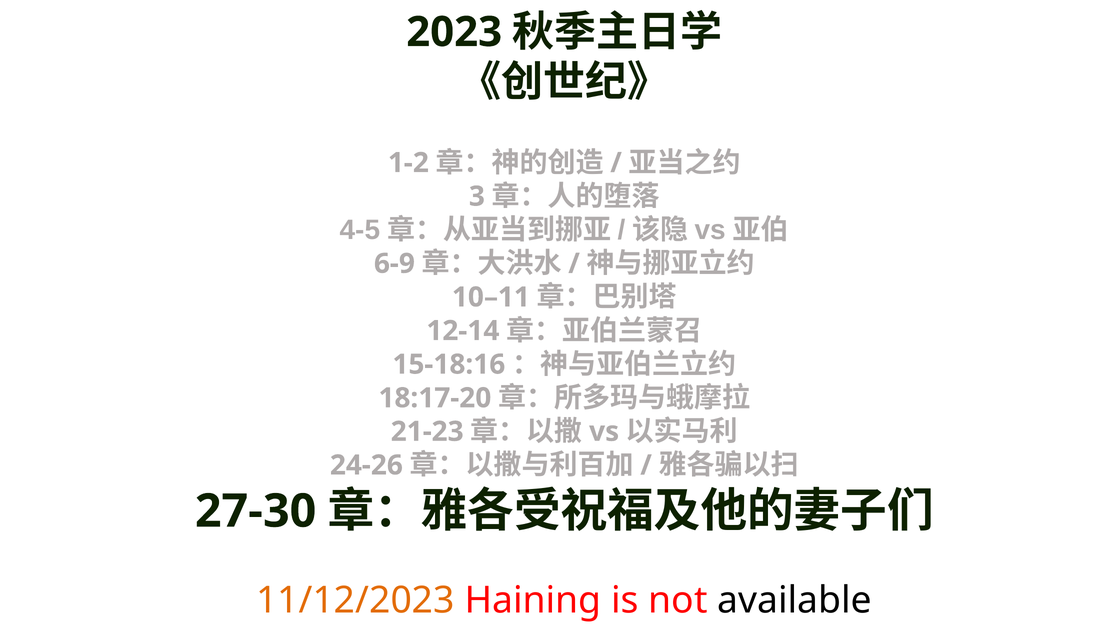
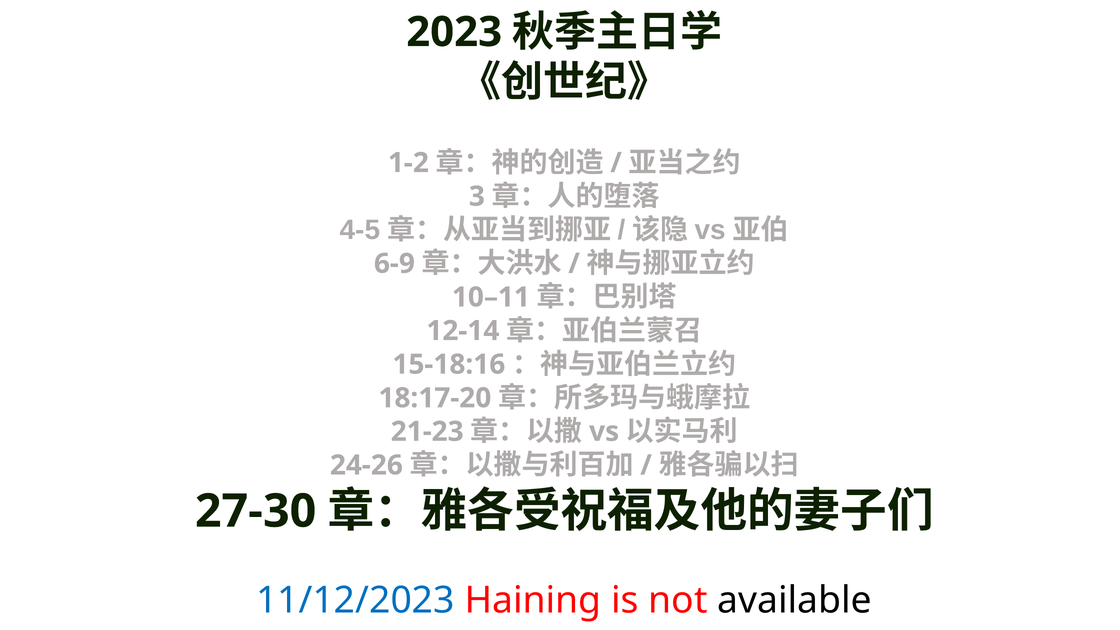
11/12/2023 colour: orange -> blue (355, 600)
